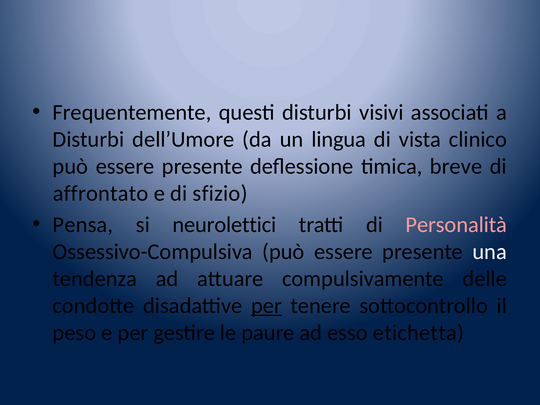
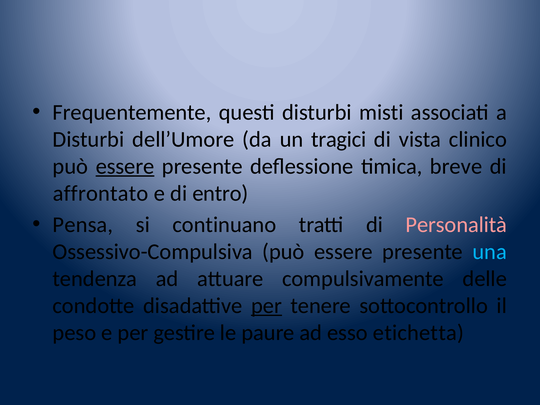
visivi: visivi -> misti (381, 112)
lingua: lingua -> tragici (339, 139)
essere underline: none -> present (125, 166)
sfizio: sfizio -> entro (220, 193)
neurolettici: neurolettici -> continuano (224, 225)
una colour: white -> light blue (490, 252)
